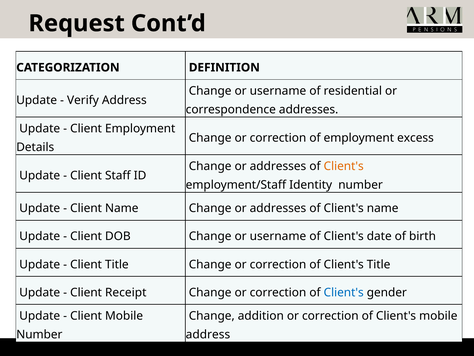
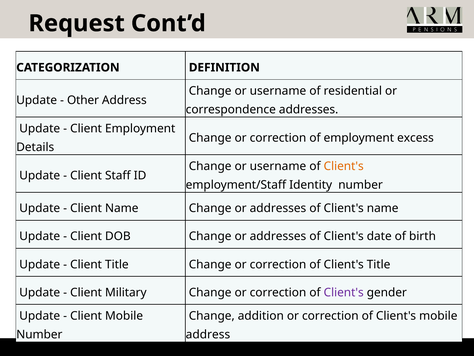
Verify: Verify -> Other (83, 100)
addresses: addresses -> username (278, 166)
DOB Change or username: username -> addresses (278, 236)
Receipt: Receipt -> Military (126, 292)
Client's colour: blue -> purple (344, 292)
